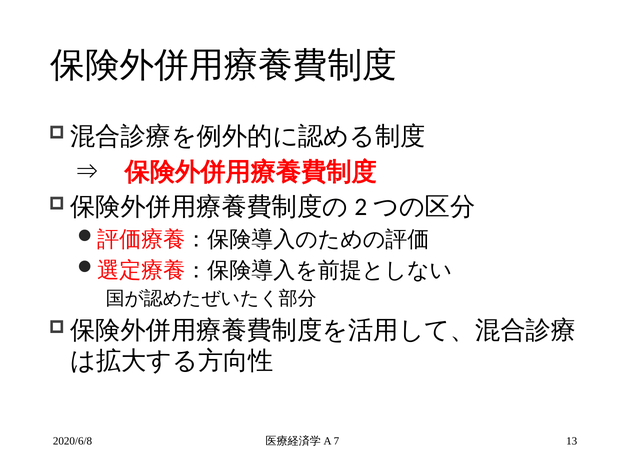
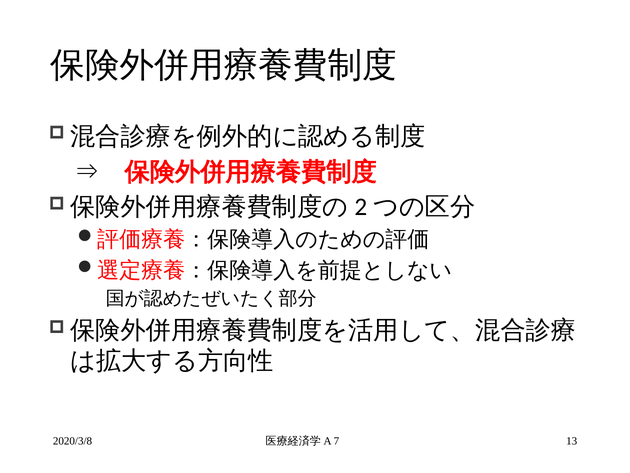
2020/6/8: 2020/6/8 -> 2020/3/8 (73, 441)
